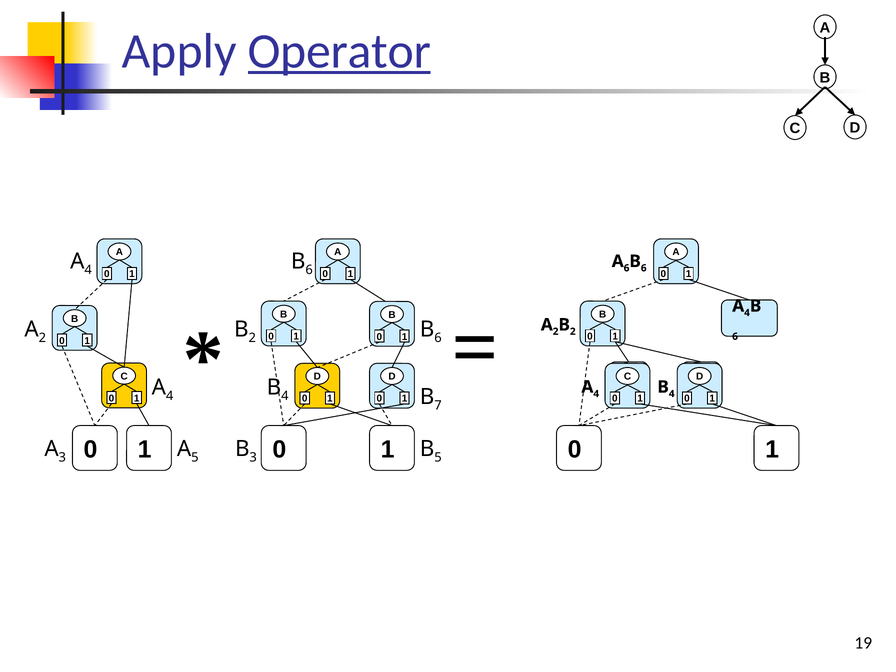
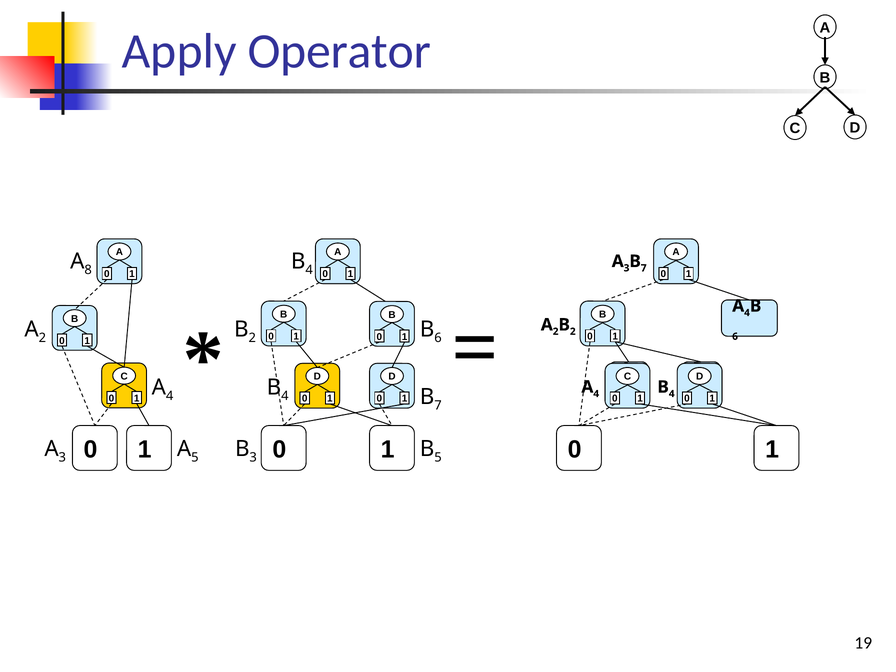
Operator underline: present -> none (339, 51)
4: 4 -> 8 (88, 270)
6: 6 -> 4 (309, 270)
6: 6 -> 3 (627, 268)
6: 6 -> 7 (644, 268)
